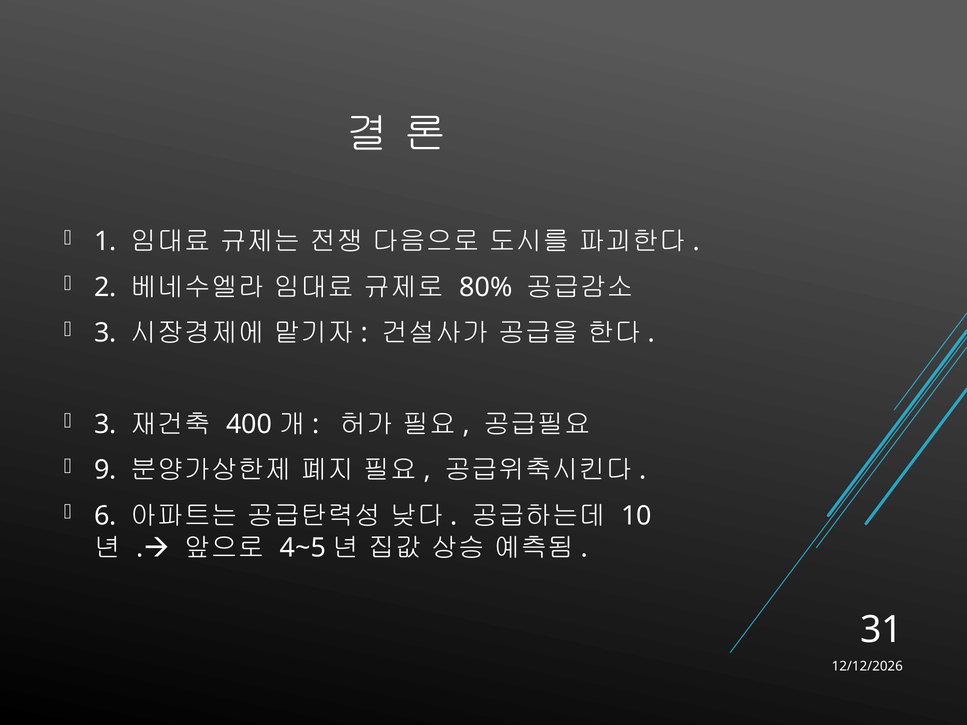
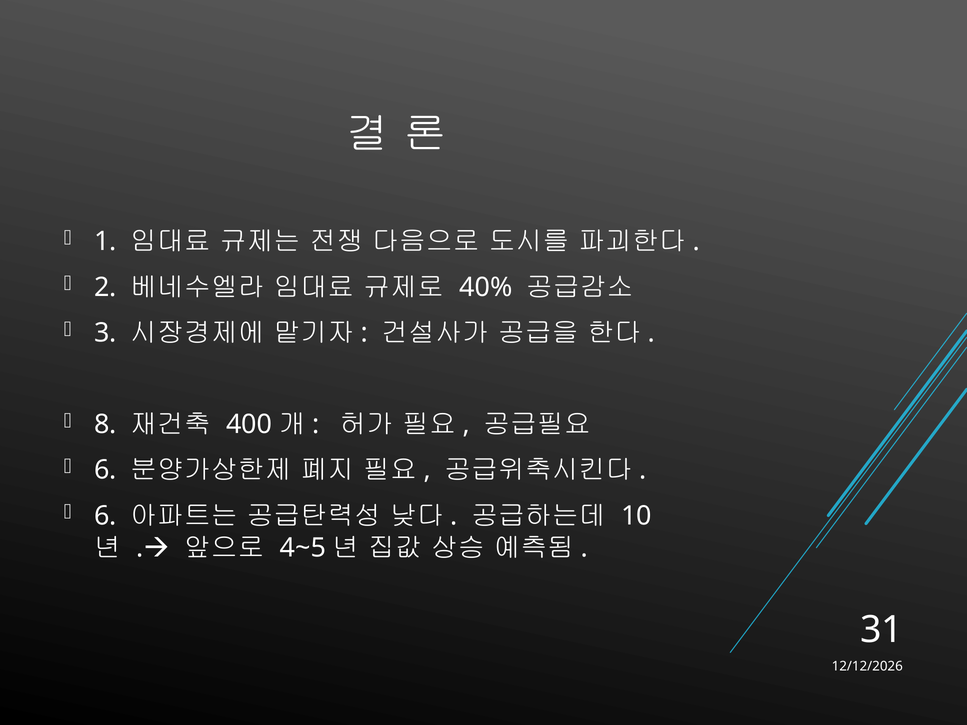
80%: 80% -> 40% (486, 287)
3: 3 -> 8 (105, 424)
9: 9 -> 6 (105, 470)
